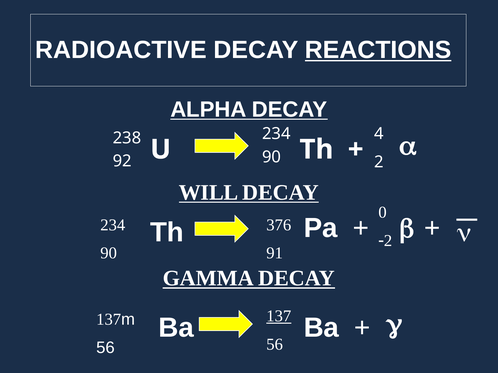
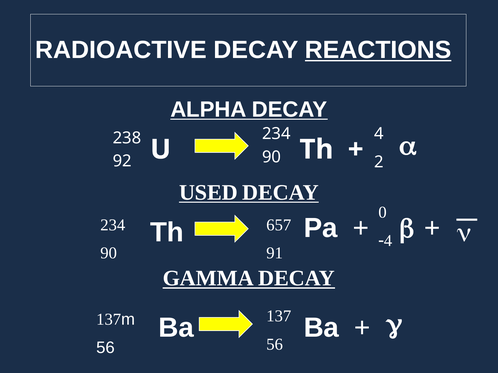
WILL: WILL -> USED (208, 193)
376: 376 -> 657 (279, 225)
-2: -2 -> -4 (385, 241)
137 underline: present -> none (279, 317)
